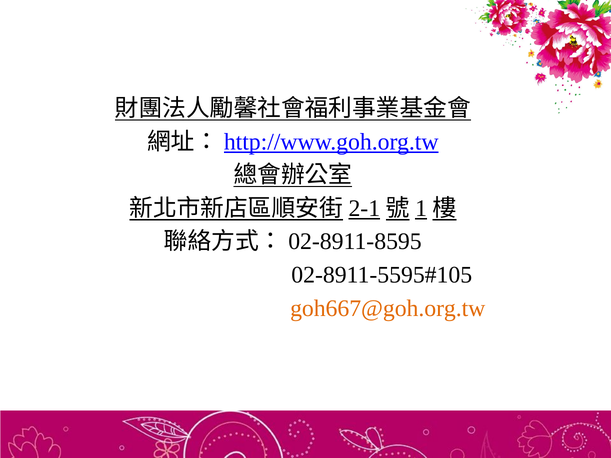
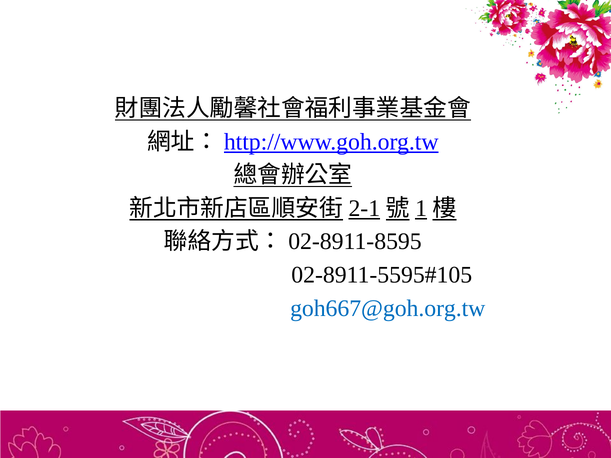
goh667@goh.org.tw colour: orange -> blue (388, 308)
